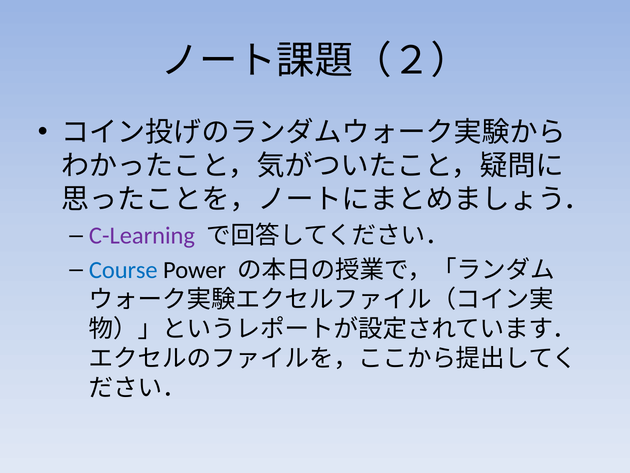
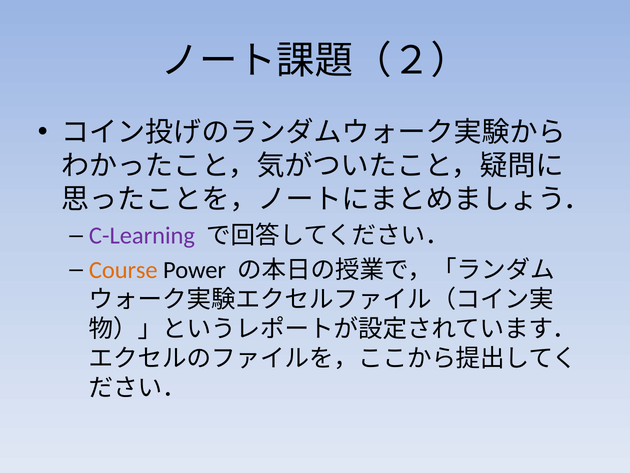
Course colour: blue -> orange (123, 270)
